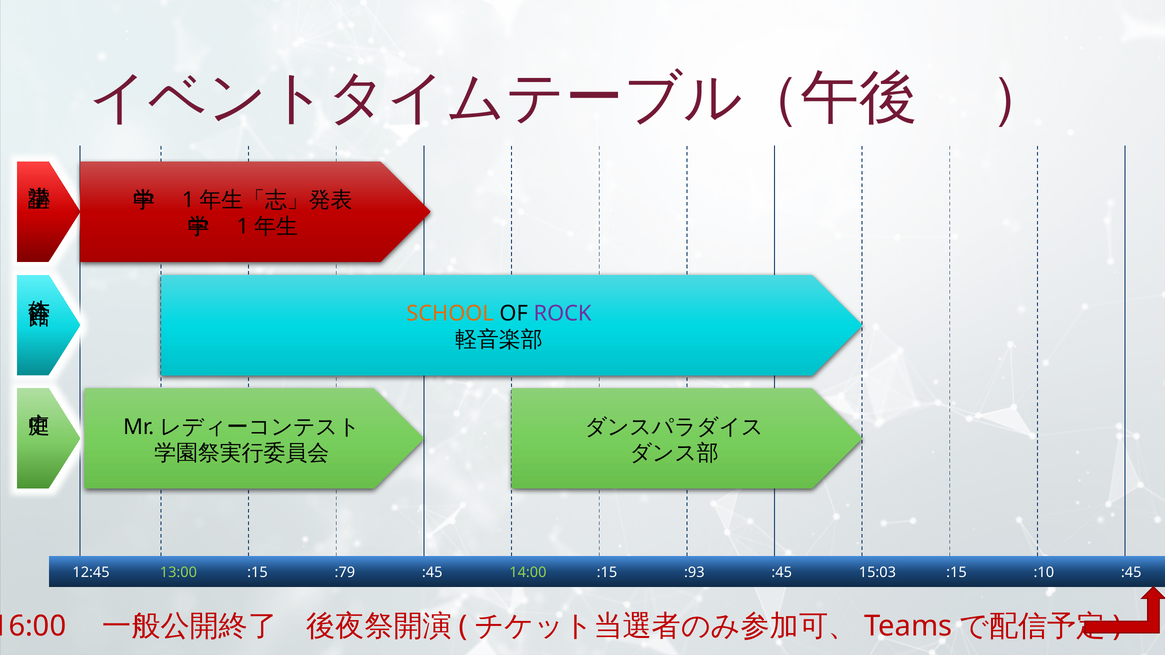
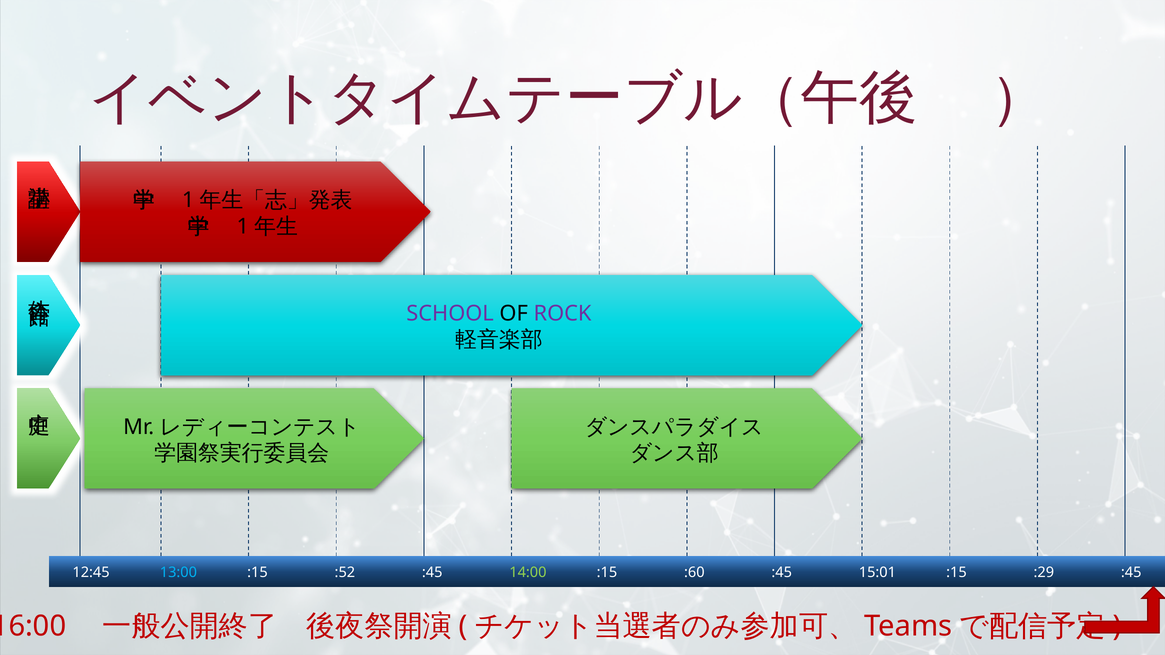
SCHOOL colour: orange -> purple (450, 314)
13:00 colour: light green -> light blue (178, 573)
:79: :79 -> :52 (345, 573)
:93: :93 -> :60 (694, 573)
15:03: 15:03 -> 15:01 (877, 573)
:10: :10 -> :29 (1044, 573)
